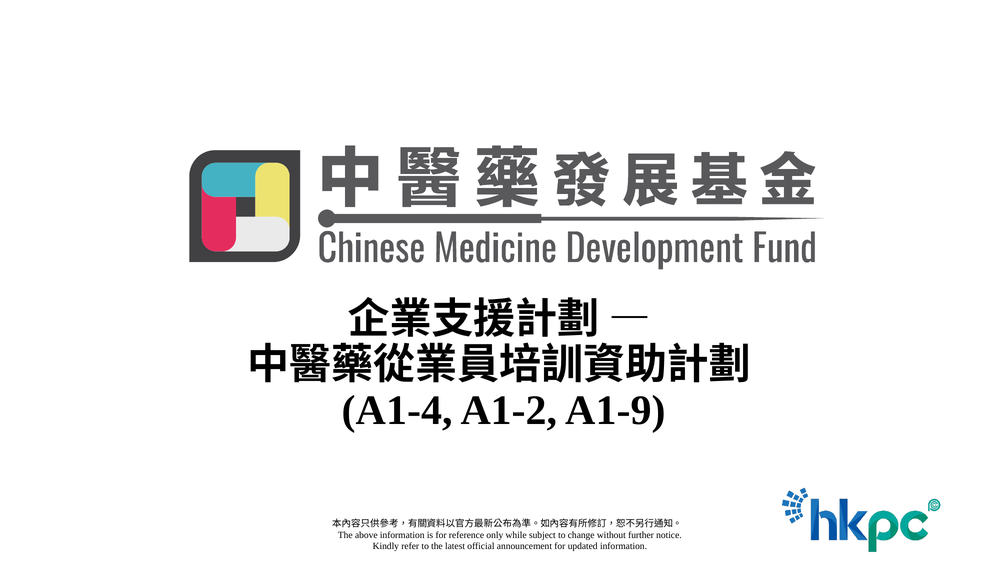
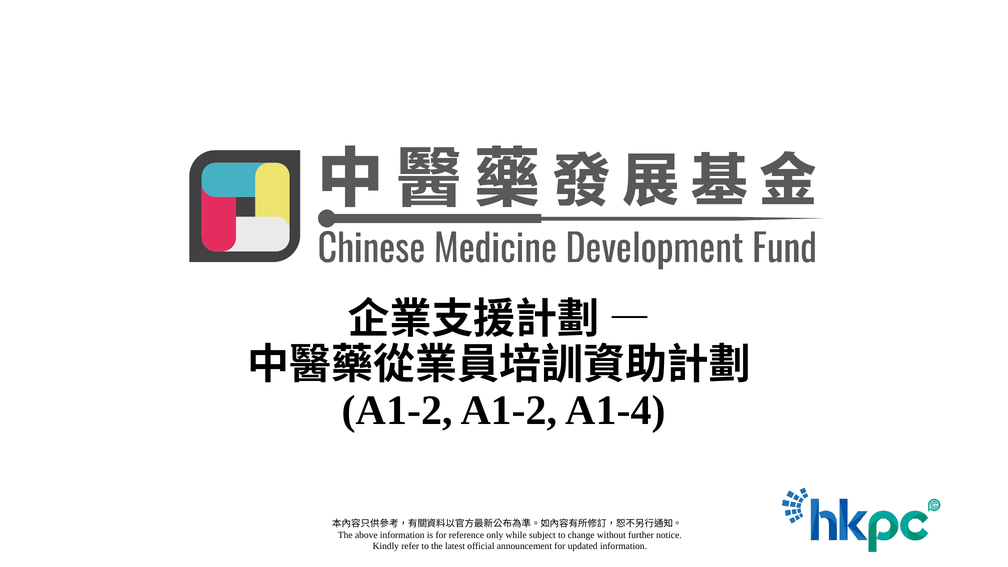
A1-4: A1-4 -> A1-2 (397, 410)
A1-9: A1-9 -> A1-4 (615, 410)
